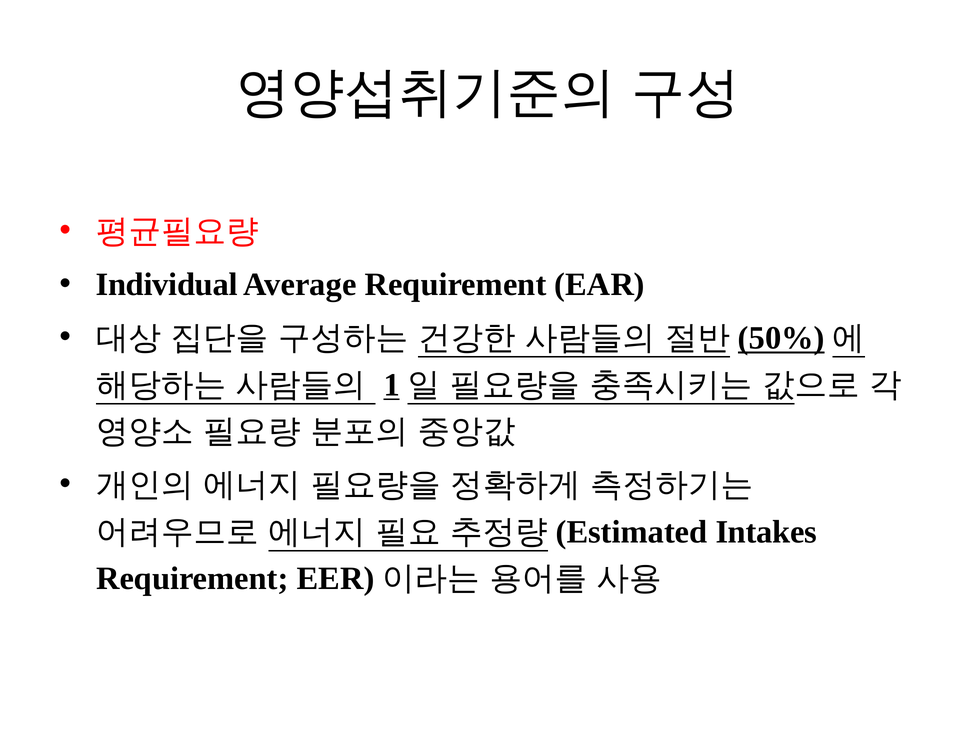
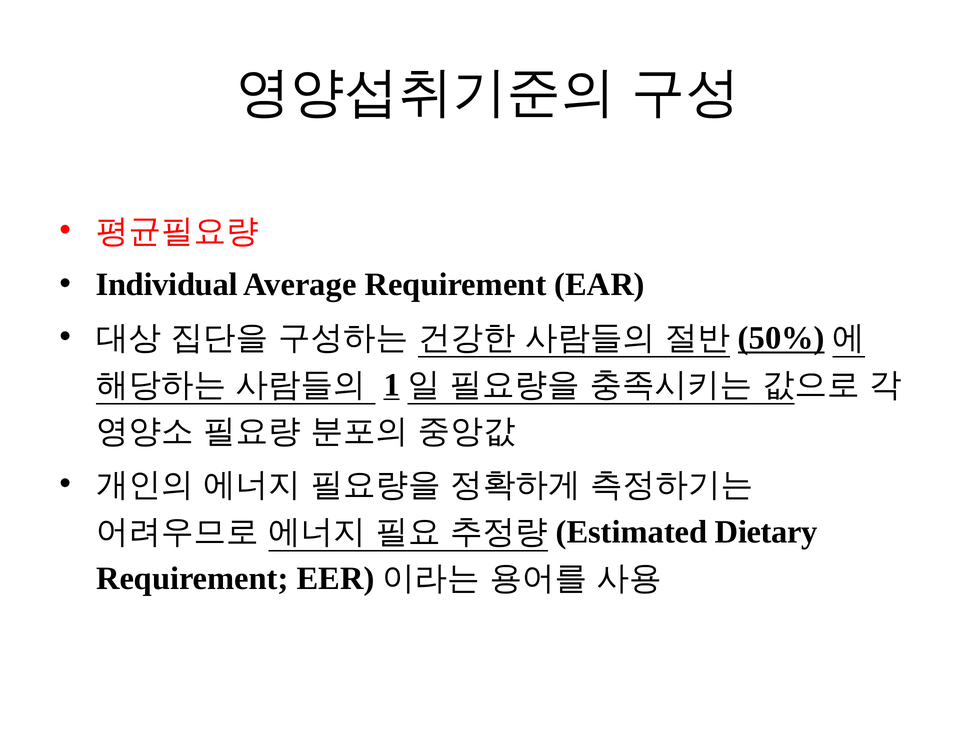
Intakes: Intakes -> Dietary (766, 532)
